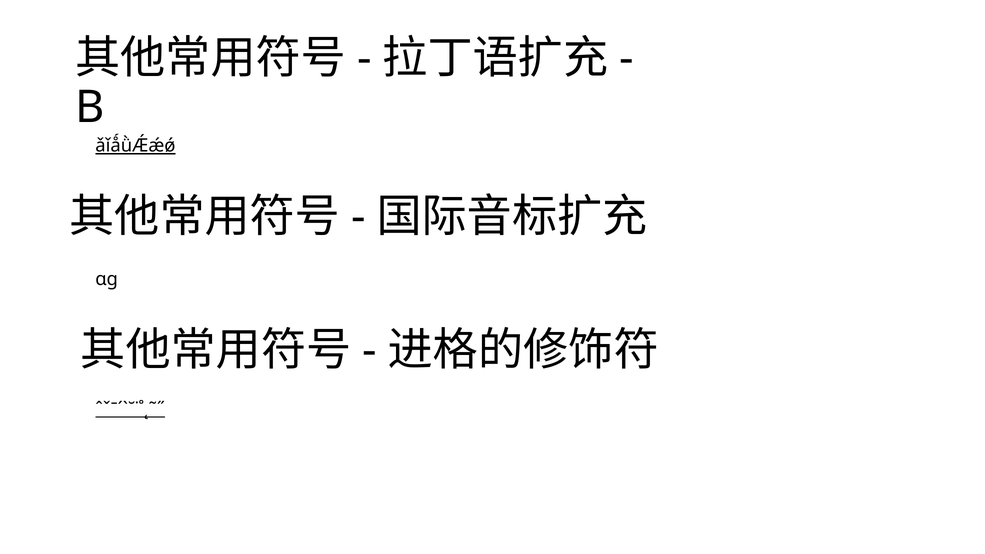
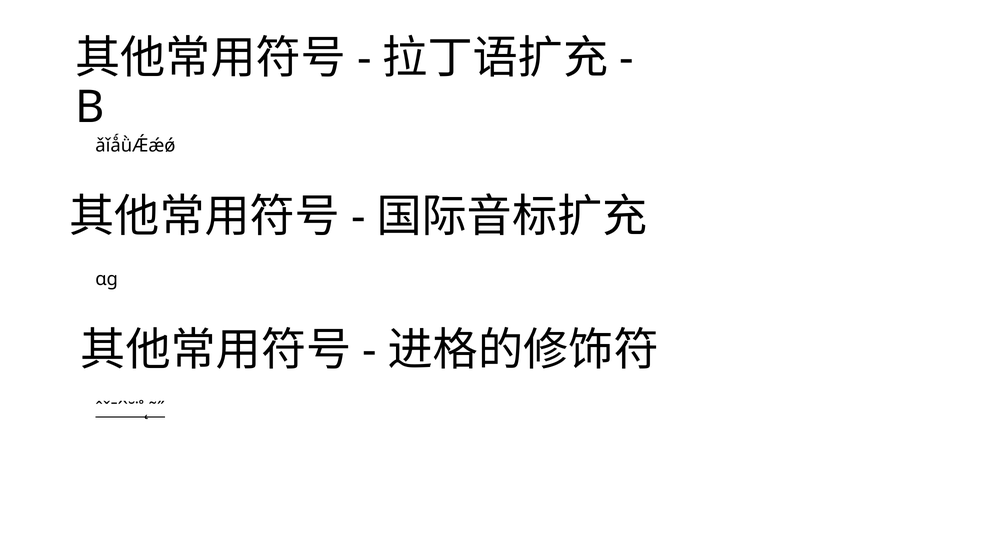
ǎǐǻǜǼǽǿ underline: present -> none (135, 146)
